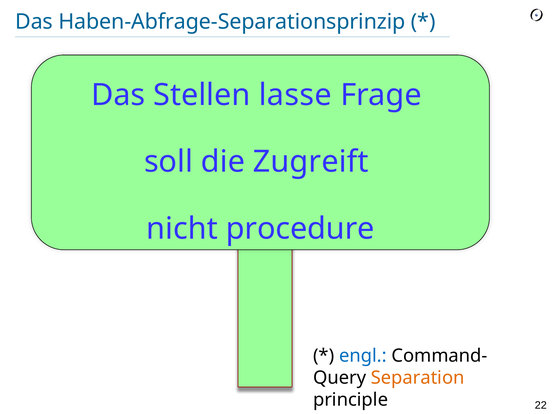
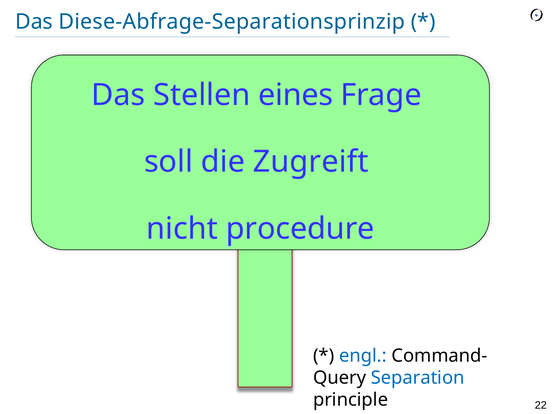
Haben-Abfrage-Separationsprinzip: Haben-Abfrage-Separationsprinzip -> Diese-Abfrage-Separationsprinzip (232, 22)
lasse: lasse -> eines (296, 95)
Separation colour: orange -> blue (418, 378)
